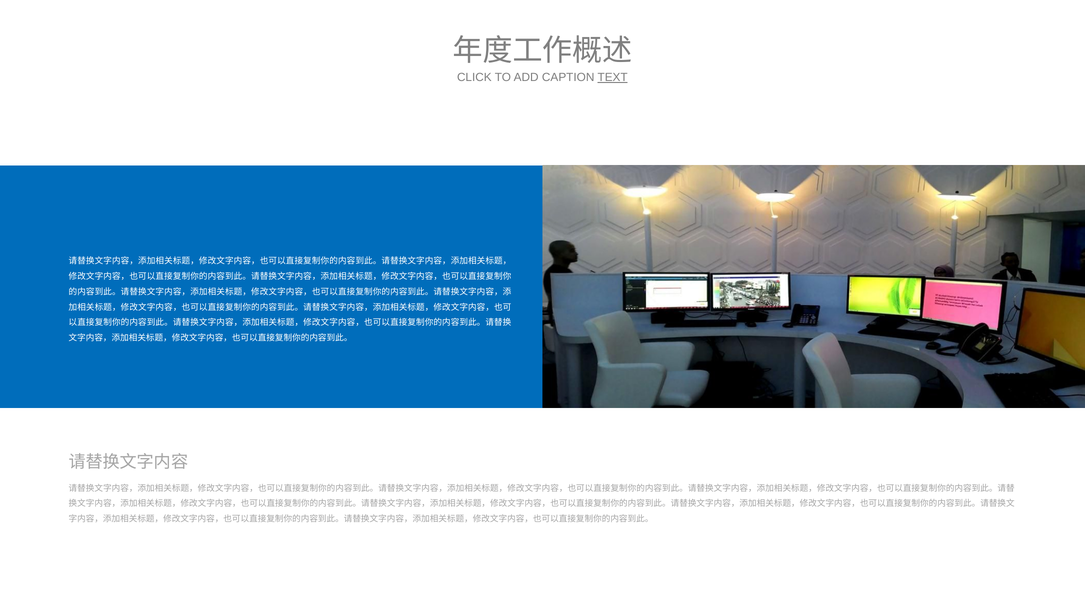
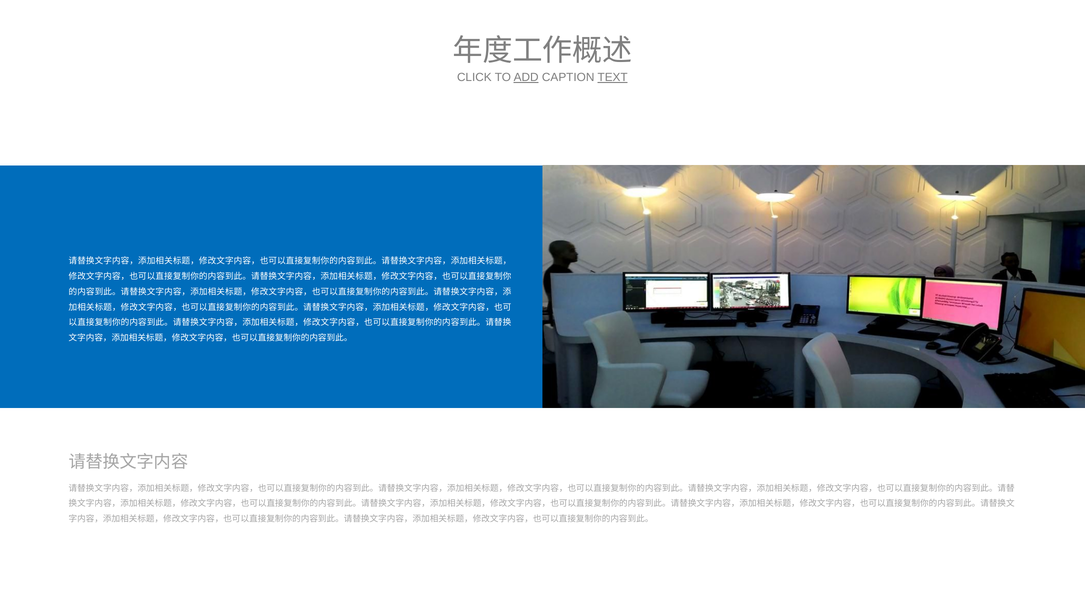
ADD underline: none -> present (526, 77)
